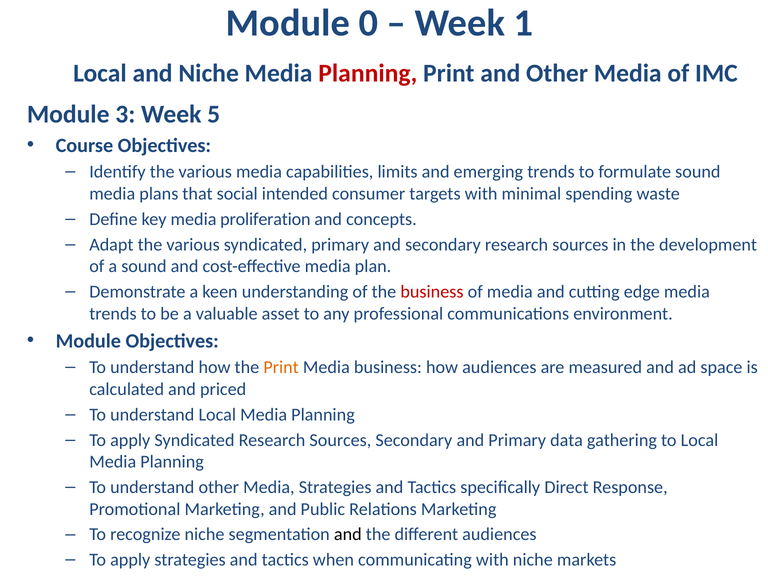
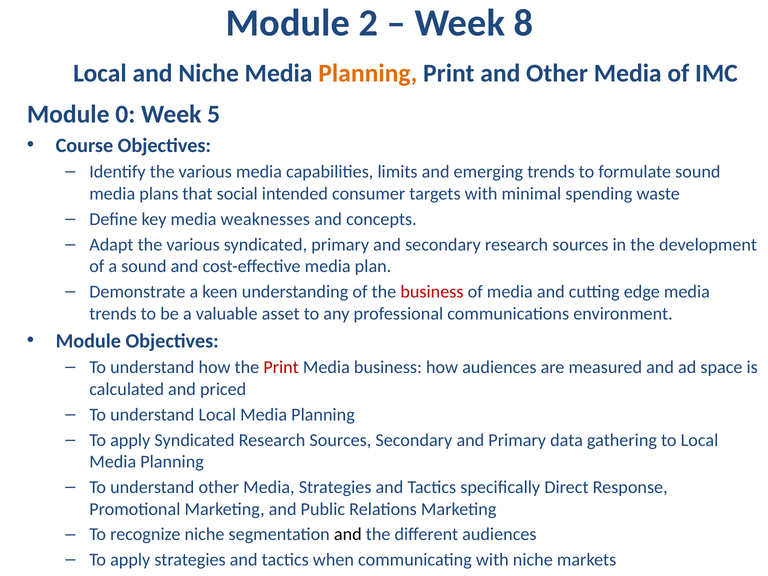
0: 0 -> 2 (368, 23)
1: 1 -> 8 (523, 23)
Planning colour: red -> orange (368, 73)
3: 3 -> 0 (125, 114)
proliferation: proliferation -> weaknesses (265, 219)
Print colour: orange -> red (281, 367)
